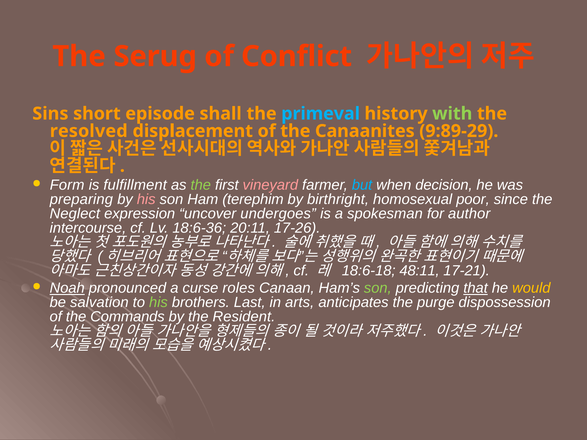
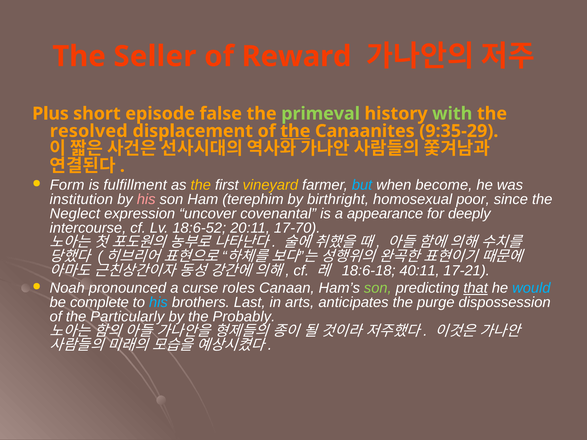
Serug: Serug -> Seller (155, 56)
Conflict: Conflict -> Reward (297, 56)
Sins: Sins -> Plus (51, 114)
shall: shall -> false (221, 114)
primeval colour: light blue -> light green (321, 114)
the underline: none -> present (295, 131)
9:89-29: 9:89-29 -> 9:35-29 (459, 131)
the colour: light green -> yellow (201, 185)
vineyard colour: pink -> yellow (270, 185)
decision: decision -> become (444, 185)
preparing: preparing -> institution (81, 199)
undergoes: undergoes -> covenantal (278, 214)
spokesman: spokesman -> appearance (385, 214)
author: author -> deeply (469, 214)
18:6-36: 18:6-36 -> 18:6-52 (199, 228)
17-26: 17-26 -> 17-70 (297, 228)
48:11: 48:11 -> 40:11 (420, 271)
Noah underline: present -> none (67, 288)
would colour: yellow -> light blue (531, 288)
salvation: salvation -> complete (99, 303)
his colour: light green -> light blue (158, 303)
Commands: Commands -> Particularly (127, 317)
Resident: Resident -> Probably (244, 317)
